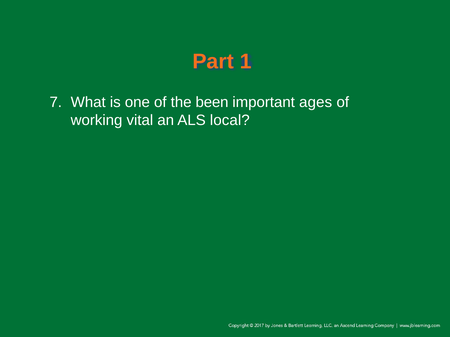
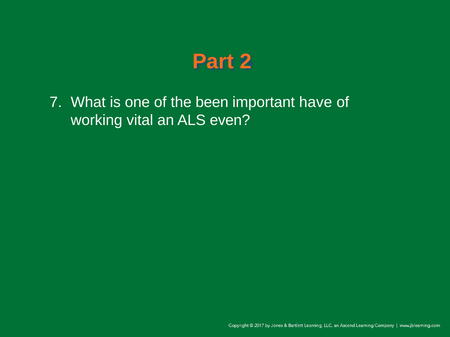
1: 1 -> 2 (246, 61)
ages: ages -> have (316, 102)
local: local -> even (230, 120)
